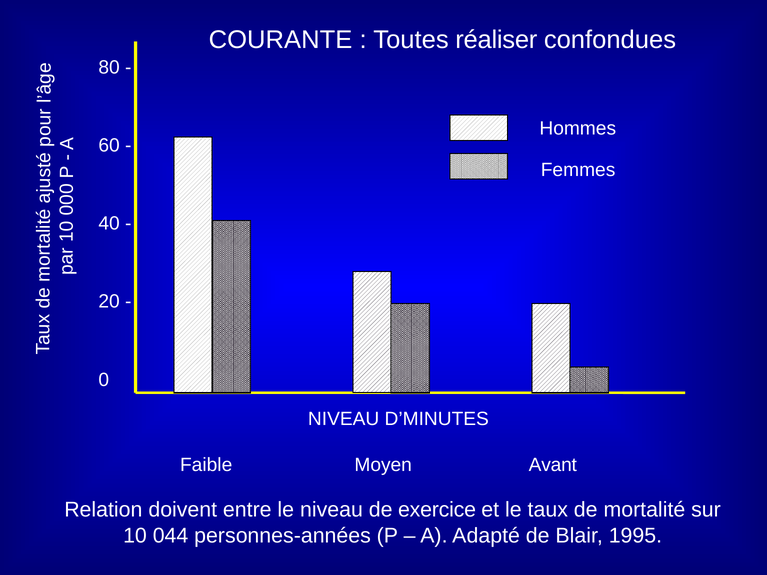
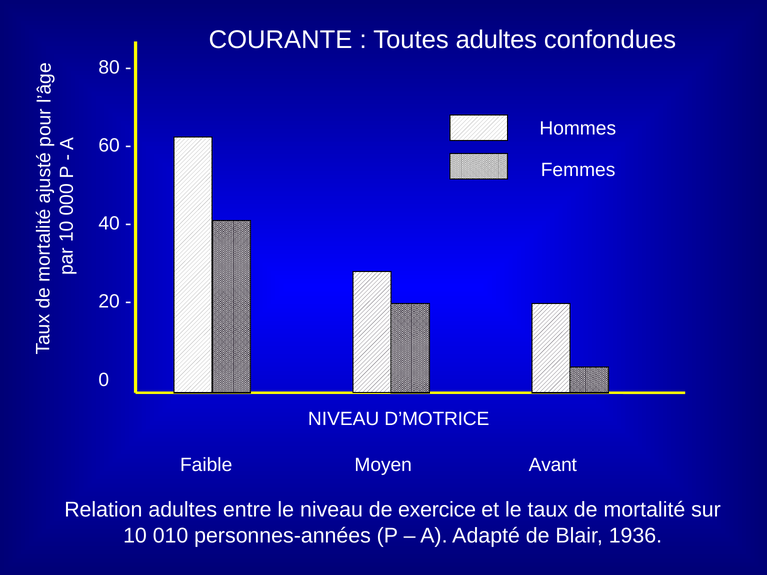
Toutes réaliser: réaliser -> adultes (496, 40)
D’MINUTES: D’MINUTES -> D’MOTRICE (437, 419)
Relation doivent: doivent -> adultes (183, 510)
044: 044 -> 010 (171, 536)
1995: 1995 -> 1936 (635, 536)
